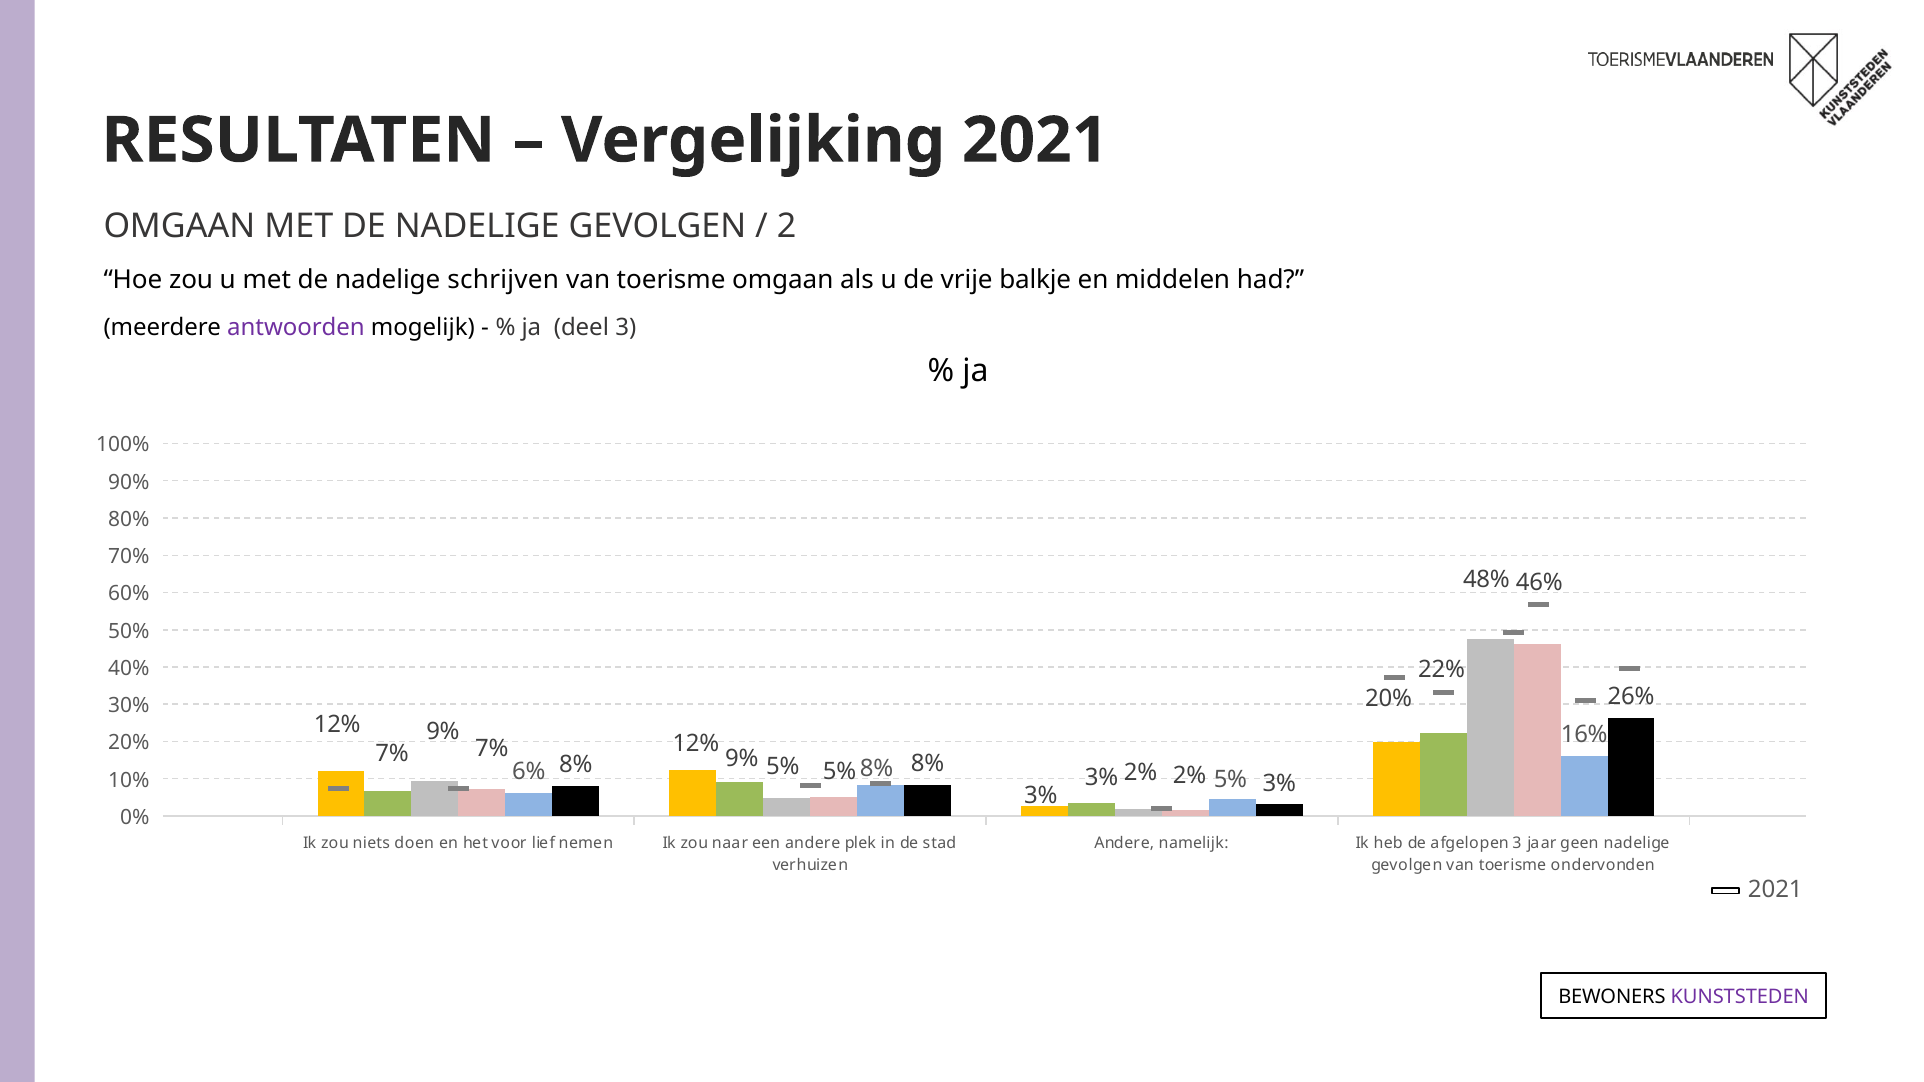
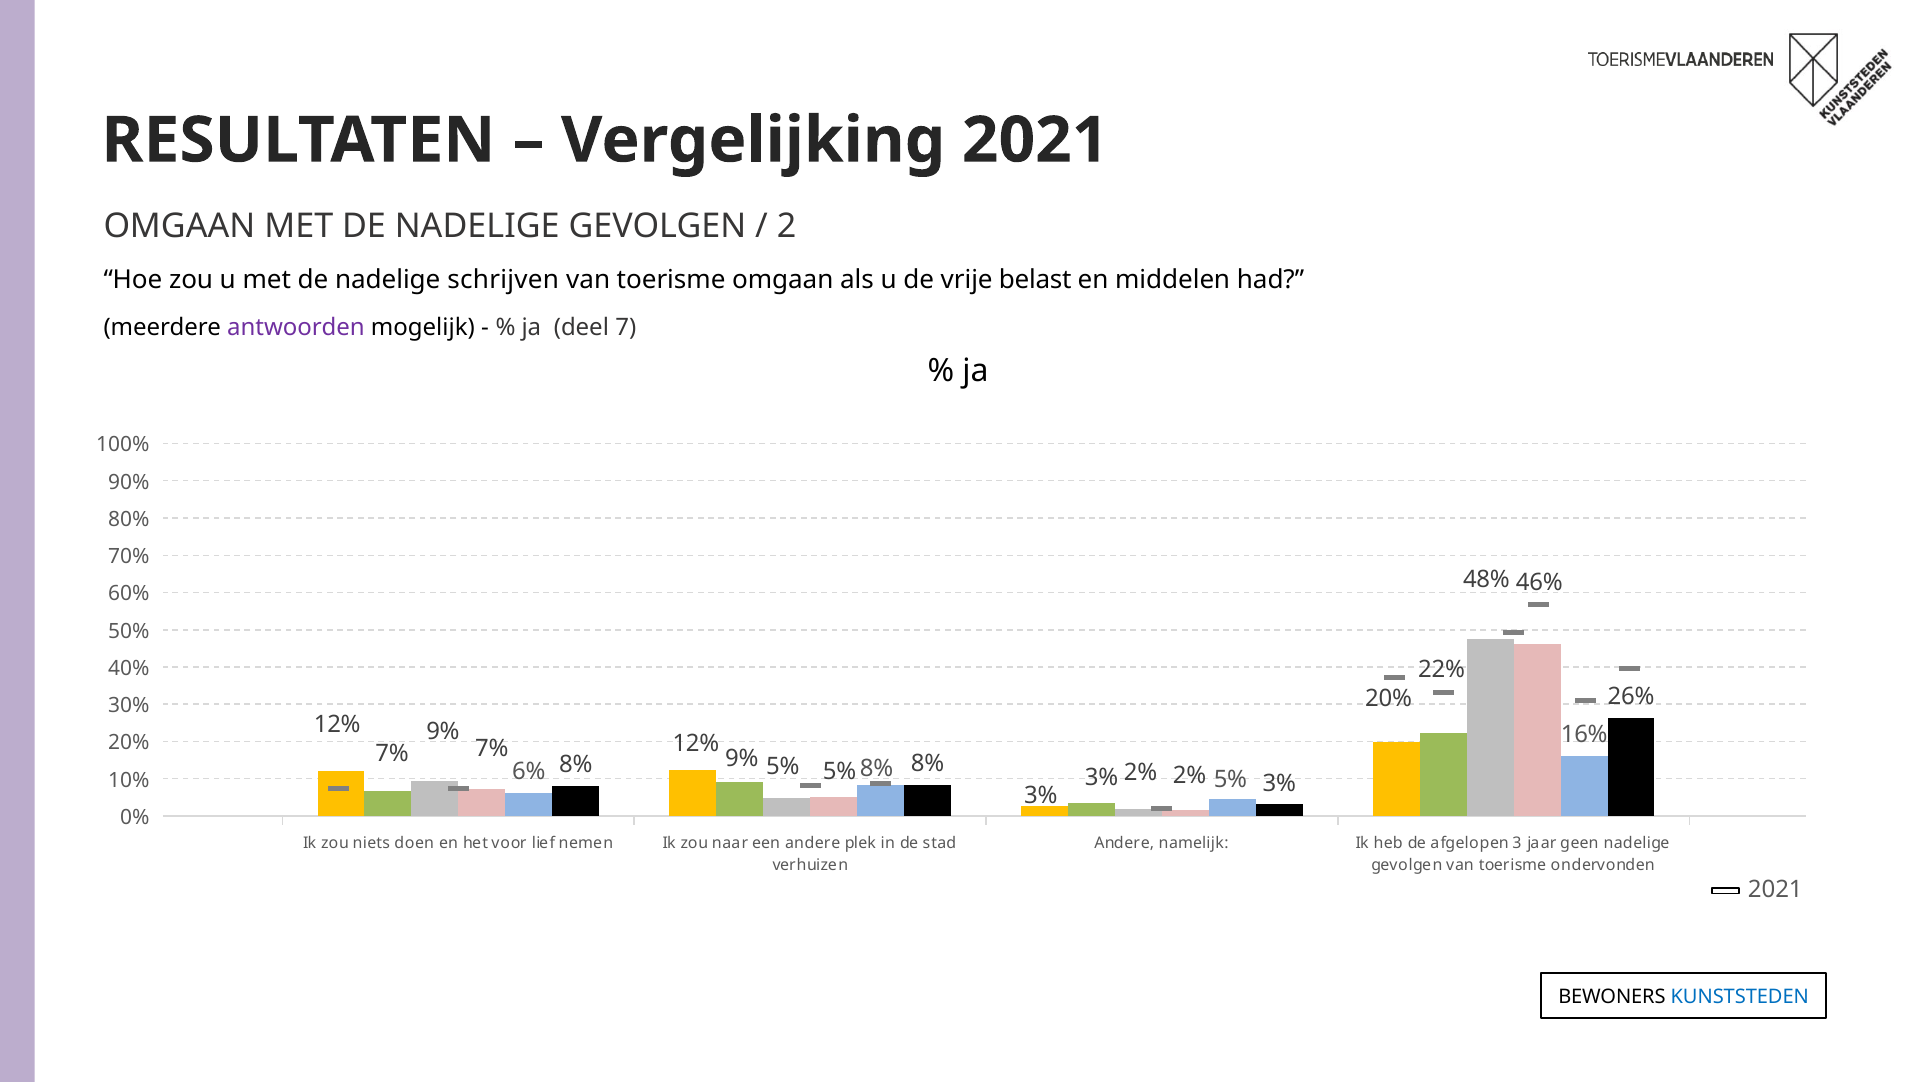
balkje: balkje -> belast (1035, 280)
deel 3: 3 -> 7 (626, 327)
KUNSTSTEDEN colour: purple -> blue (1740, 997)
